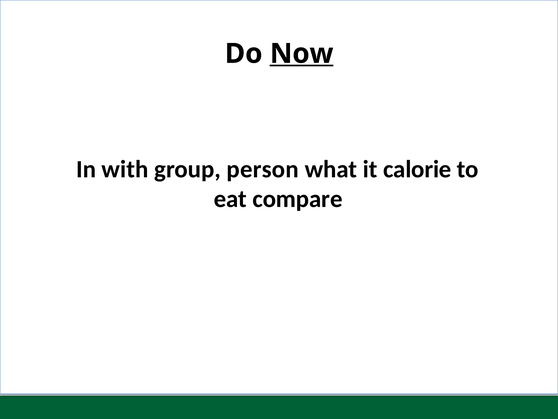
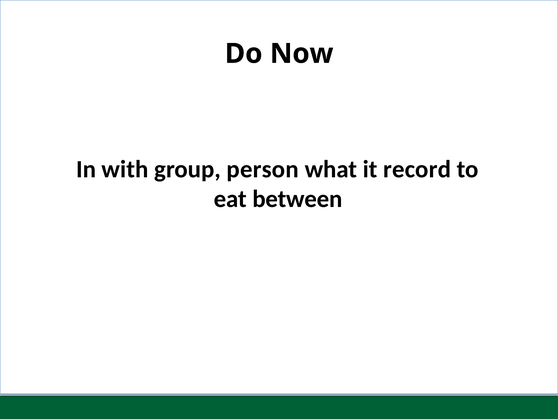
Now underline: present -> none (302, 54)
calorie: calorie -> record (417, 169)
compare: compare -> between (297, 199)
